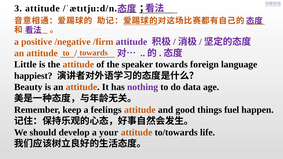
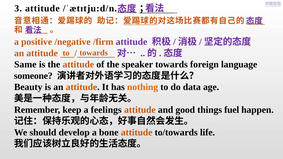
Little: Little -> Same (25, 65)
happiest: happiest -> someone (33, 76)
nothing colour: purple -> orange (143, 87)
your: your -> bone (109, 132)
